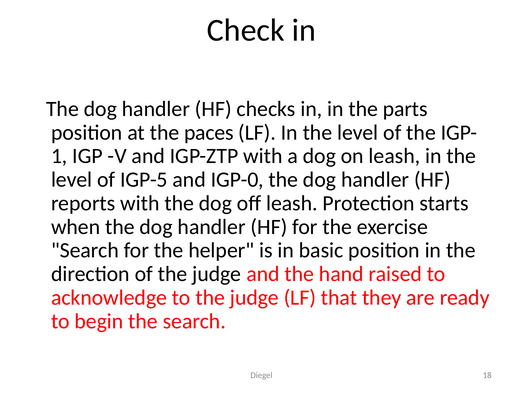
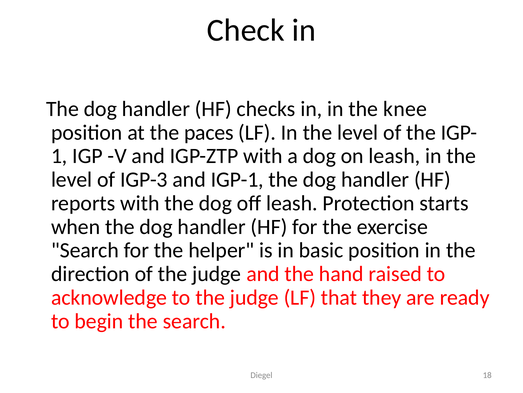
parts: parts -> knee (405, 109)
IGP-5: IGP-5 -> IGP-3 (144, 179)
IGP-0: IGP-0 -> IGP-1 (237, 179)
